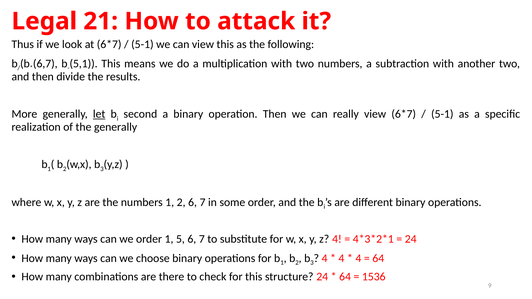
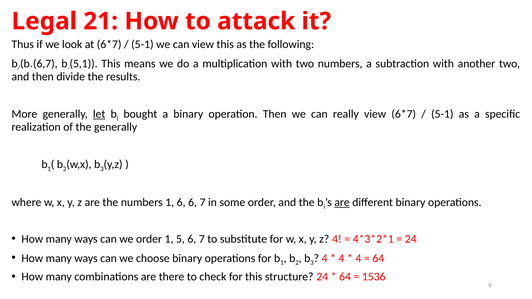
second: second -> bought (140, 114)
1 2: 2 -> 6 (181, 202)
are underline: none -> present (342, 202)
